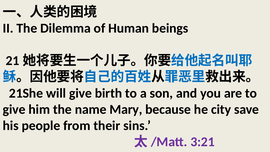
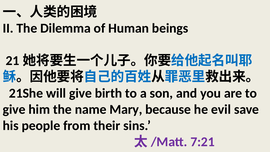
city: city -> evil (221, 109)
3:21: 3:21 -> 7:21 (203, 142)
